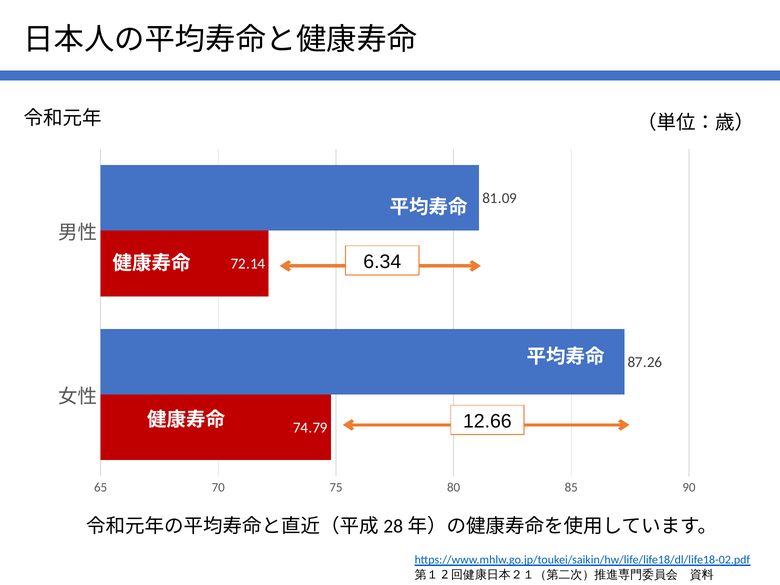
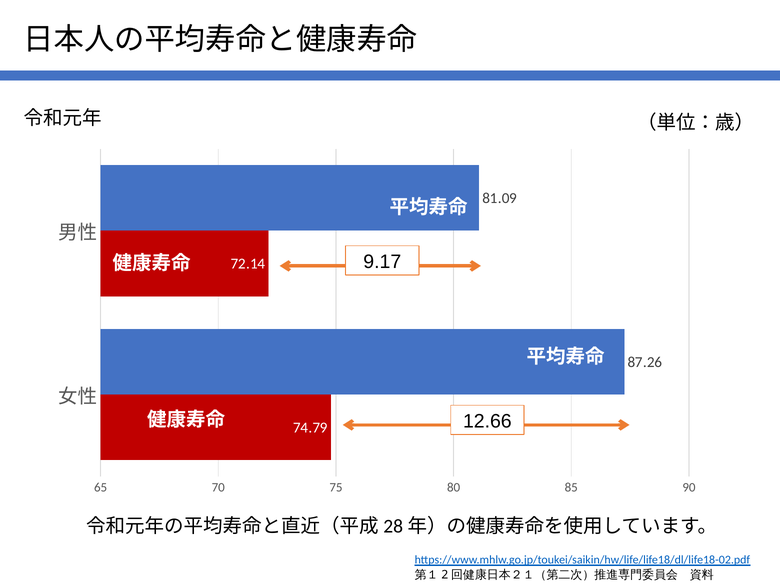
6.34: 6.34 -> 9.17 (382, 262)
